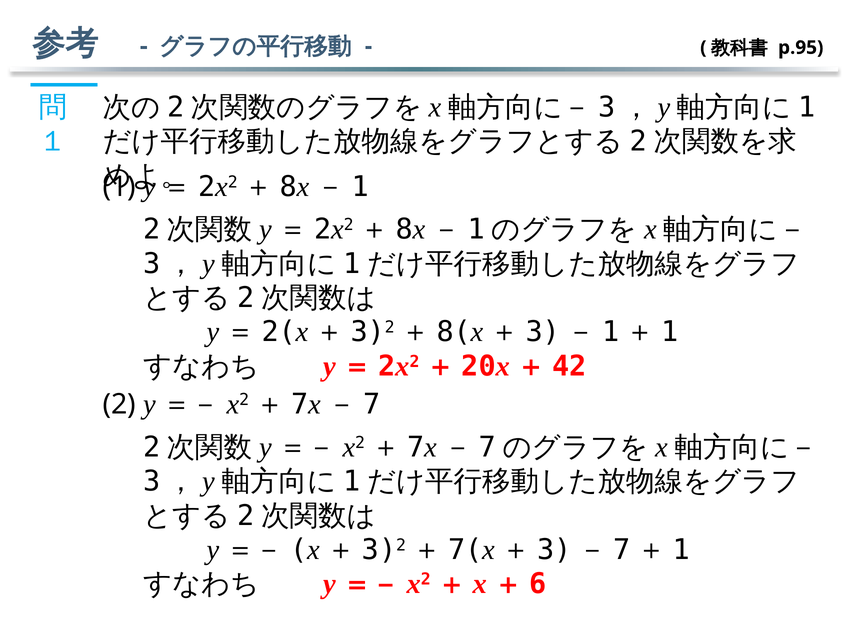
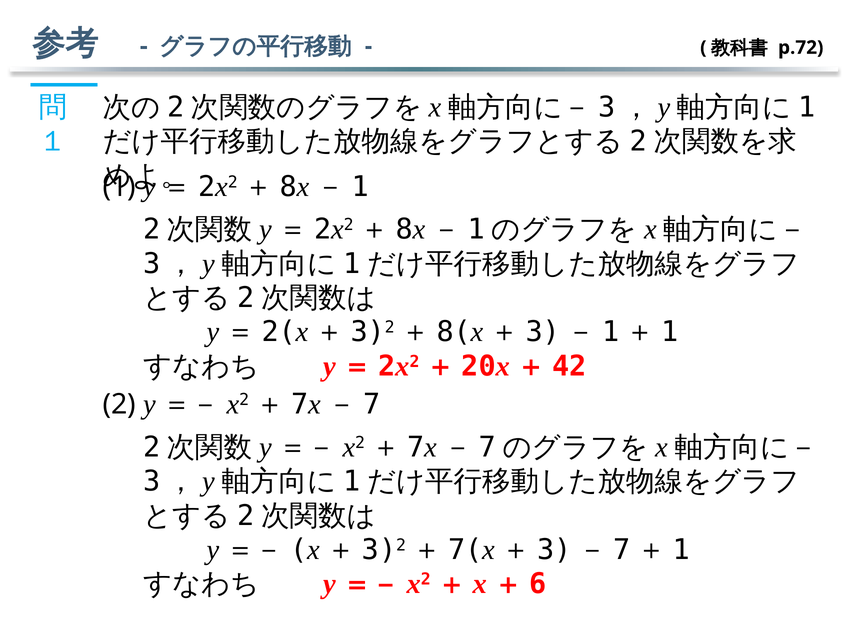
p.95: p.95 -> p.72 (801, 48)
